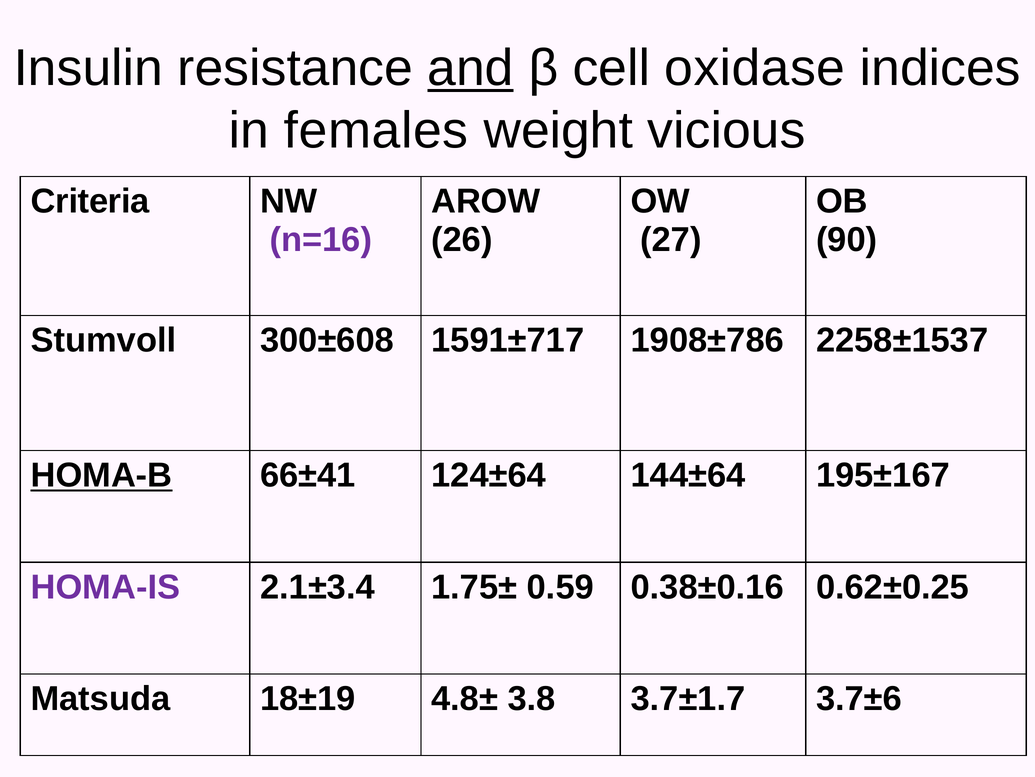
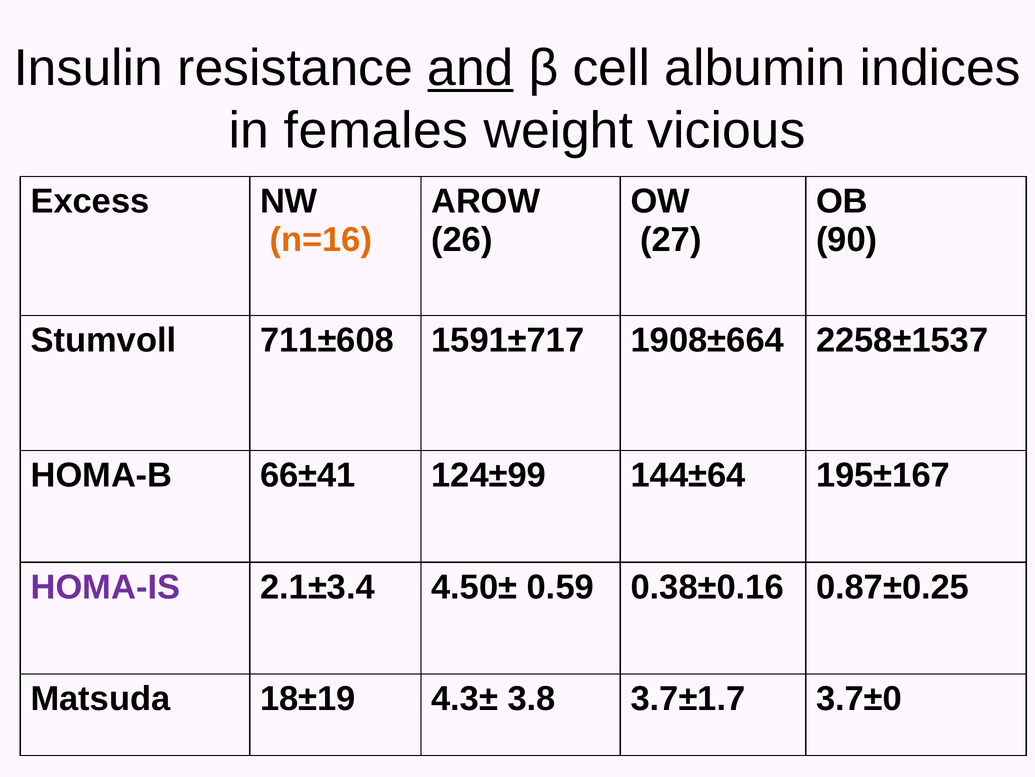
oxidase: oxidase -> albumin (755, 68)
Criteria: Criteria -> Excess (90, 201)
n=16 colour: purple -> orange (321, 240)
300±608: 300±608 -> 711±608 (327, 340)
1908±786: 1908±786 -> 1908±664 (707, 340)
HOMA-B underline: present -> none (102, 475)
124±64: 124±64 -> 124±99 (489, 475)
1.75±: 1.75± -> 4.50± (474, 587)
0.62±0.25: 0.62±0.25 -> 0.87±0.25 (893, 587)
4.8±: 4.8± -> 4.3± (465, 698)
3.7±6: 3.7±6 -> 3.7±0 (859, 698)
